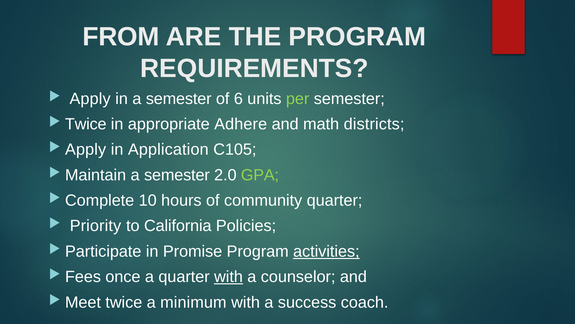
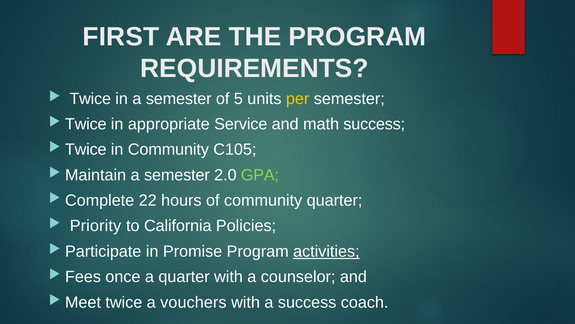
FROM: FROM -> FIRST (121, 37)
Apply: Apply -> Twice (90, 98)
6: 6 -> 5 (238, 98)
per colour: light green -> yellow (298, 98)
Adhere: Adhere -> Service (241, 124)
math districts: districts -> success (374, 124)
Apply: Apply -> Twice (86, 149)
in Application: Application -> Community (168, 149)
10: 10 -> 22 (148, 200)
with underline: present -> none (229, 276)
minimum: minimum -> vouchers (193, 302)
